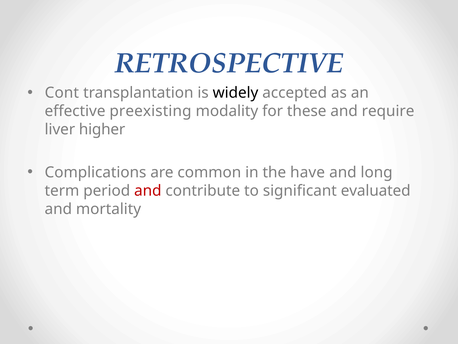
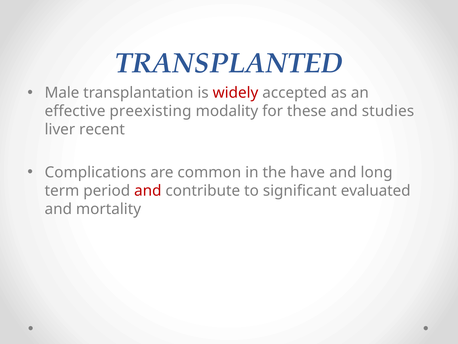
RETROSPECTIVE: RETROSPECTIVE -> TRANSPLANTED (229, 63)
Cont: Cont -> Male (62, 93)
widely colour: black -> red (236, 93)
require: require -> studies (388, 111)
higher: higher -> recent (102, 129)
